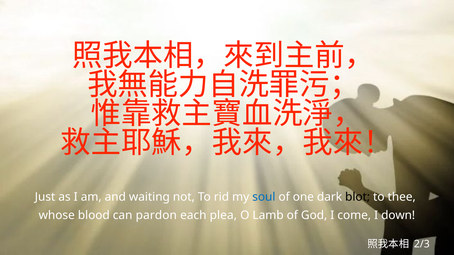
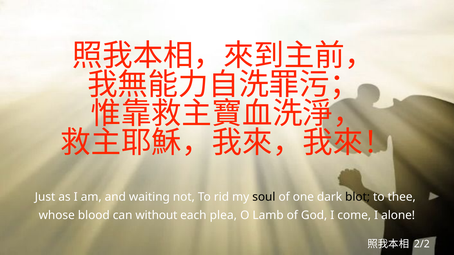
soul colour: blue -> black (264, 197)
pardon: pardon -> without (156, 216)
down: down -> alone (398, 216)
2/3: 2/3 -> 2/2 (422, 245)
